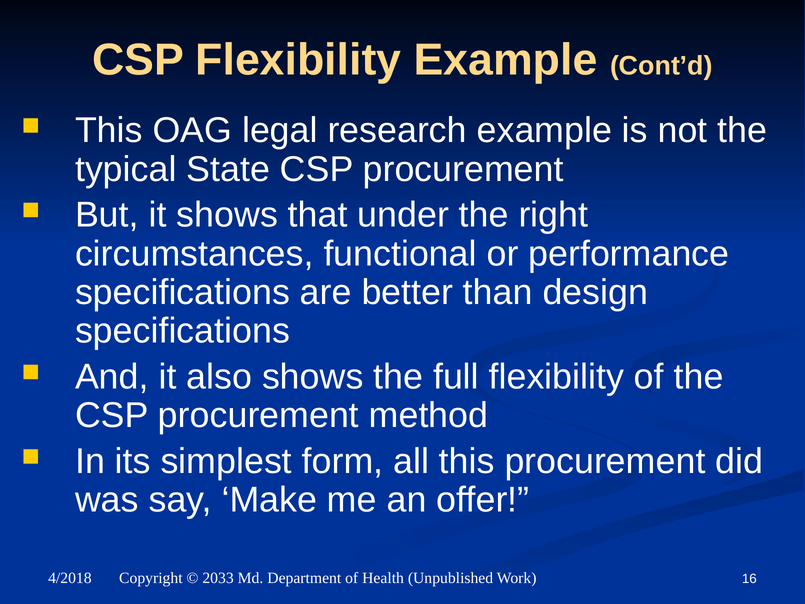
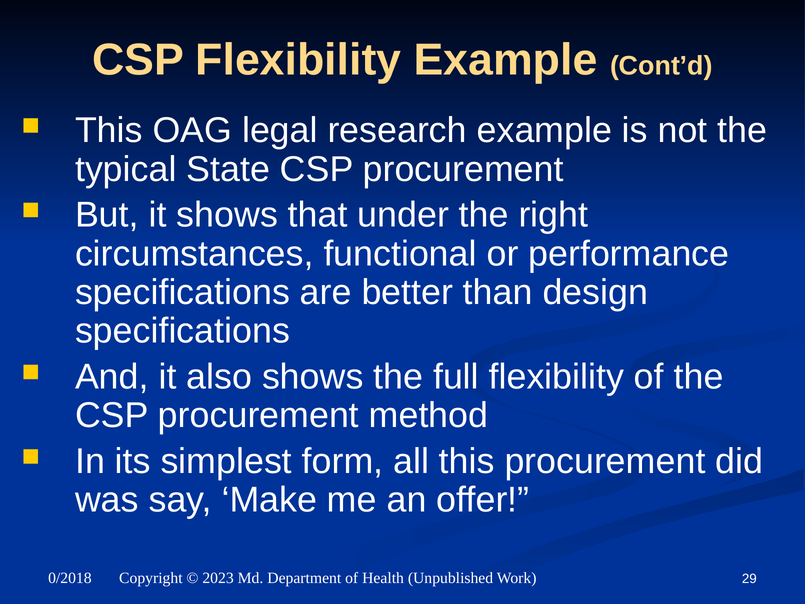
4/2018: 4/2018 -> 0/2018 (70, 578)
2033: 2033 -> 2023 (218, 578)
16: 16 -> 29 (749, 579)
